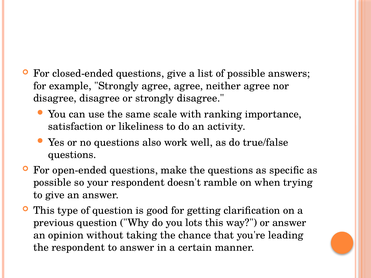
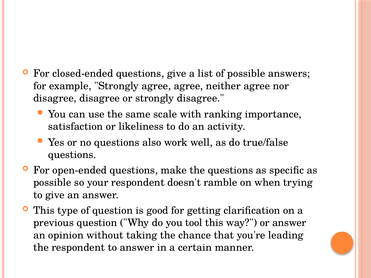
lots: lots -> tool (194, 223)
